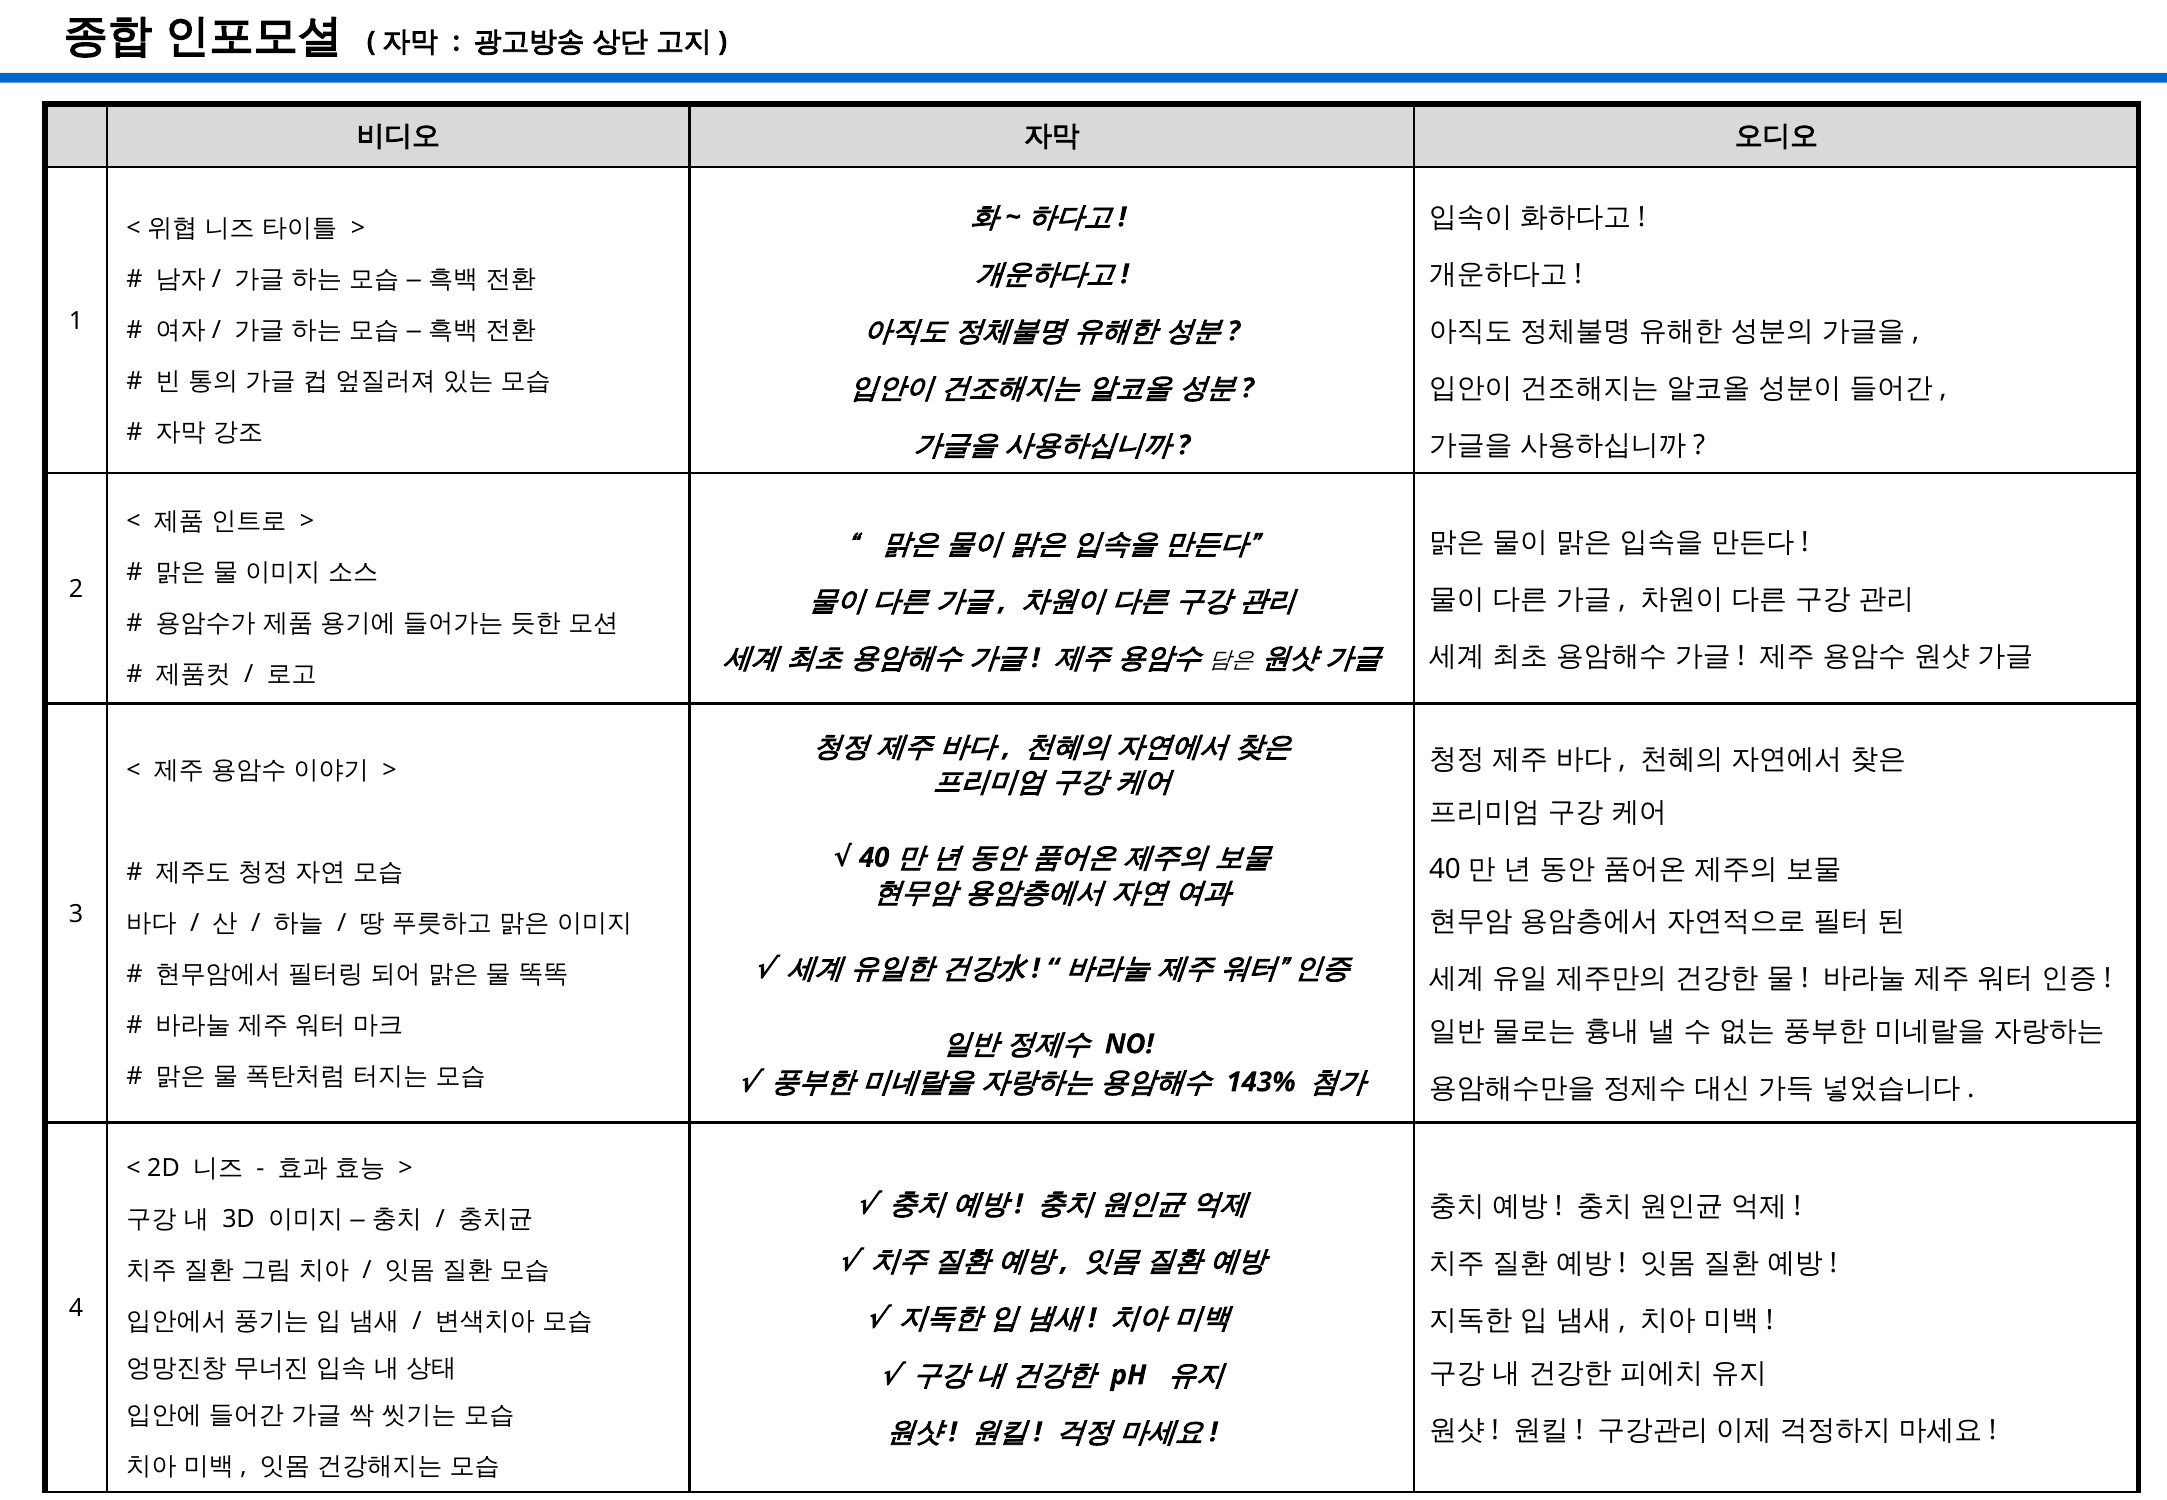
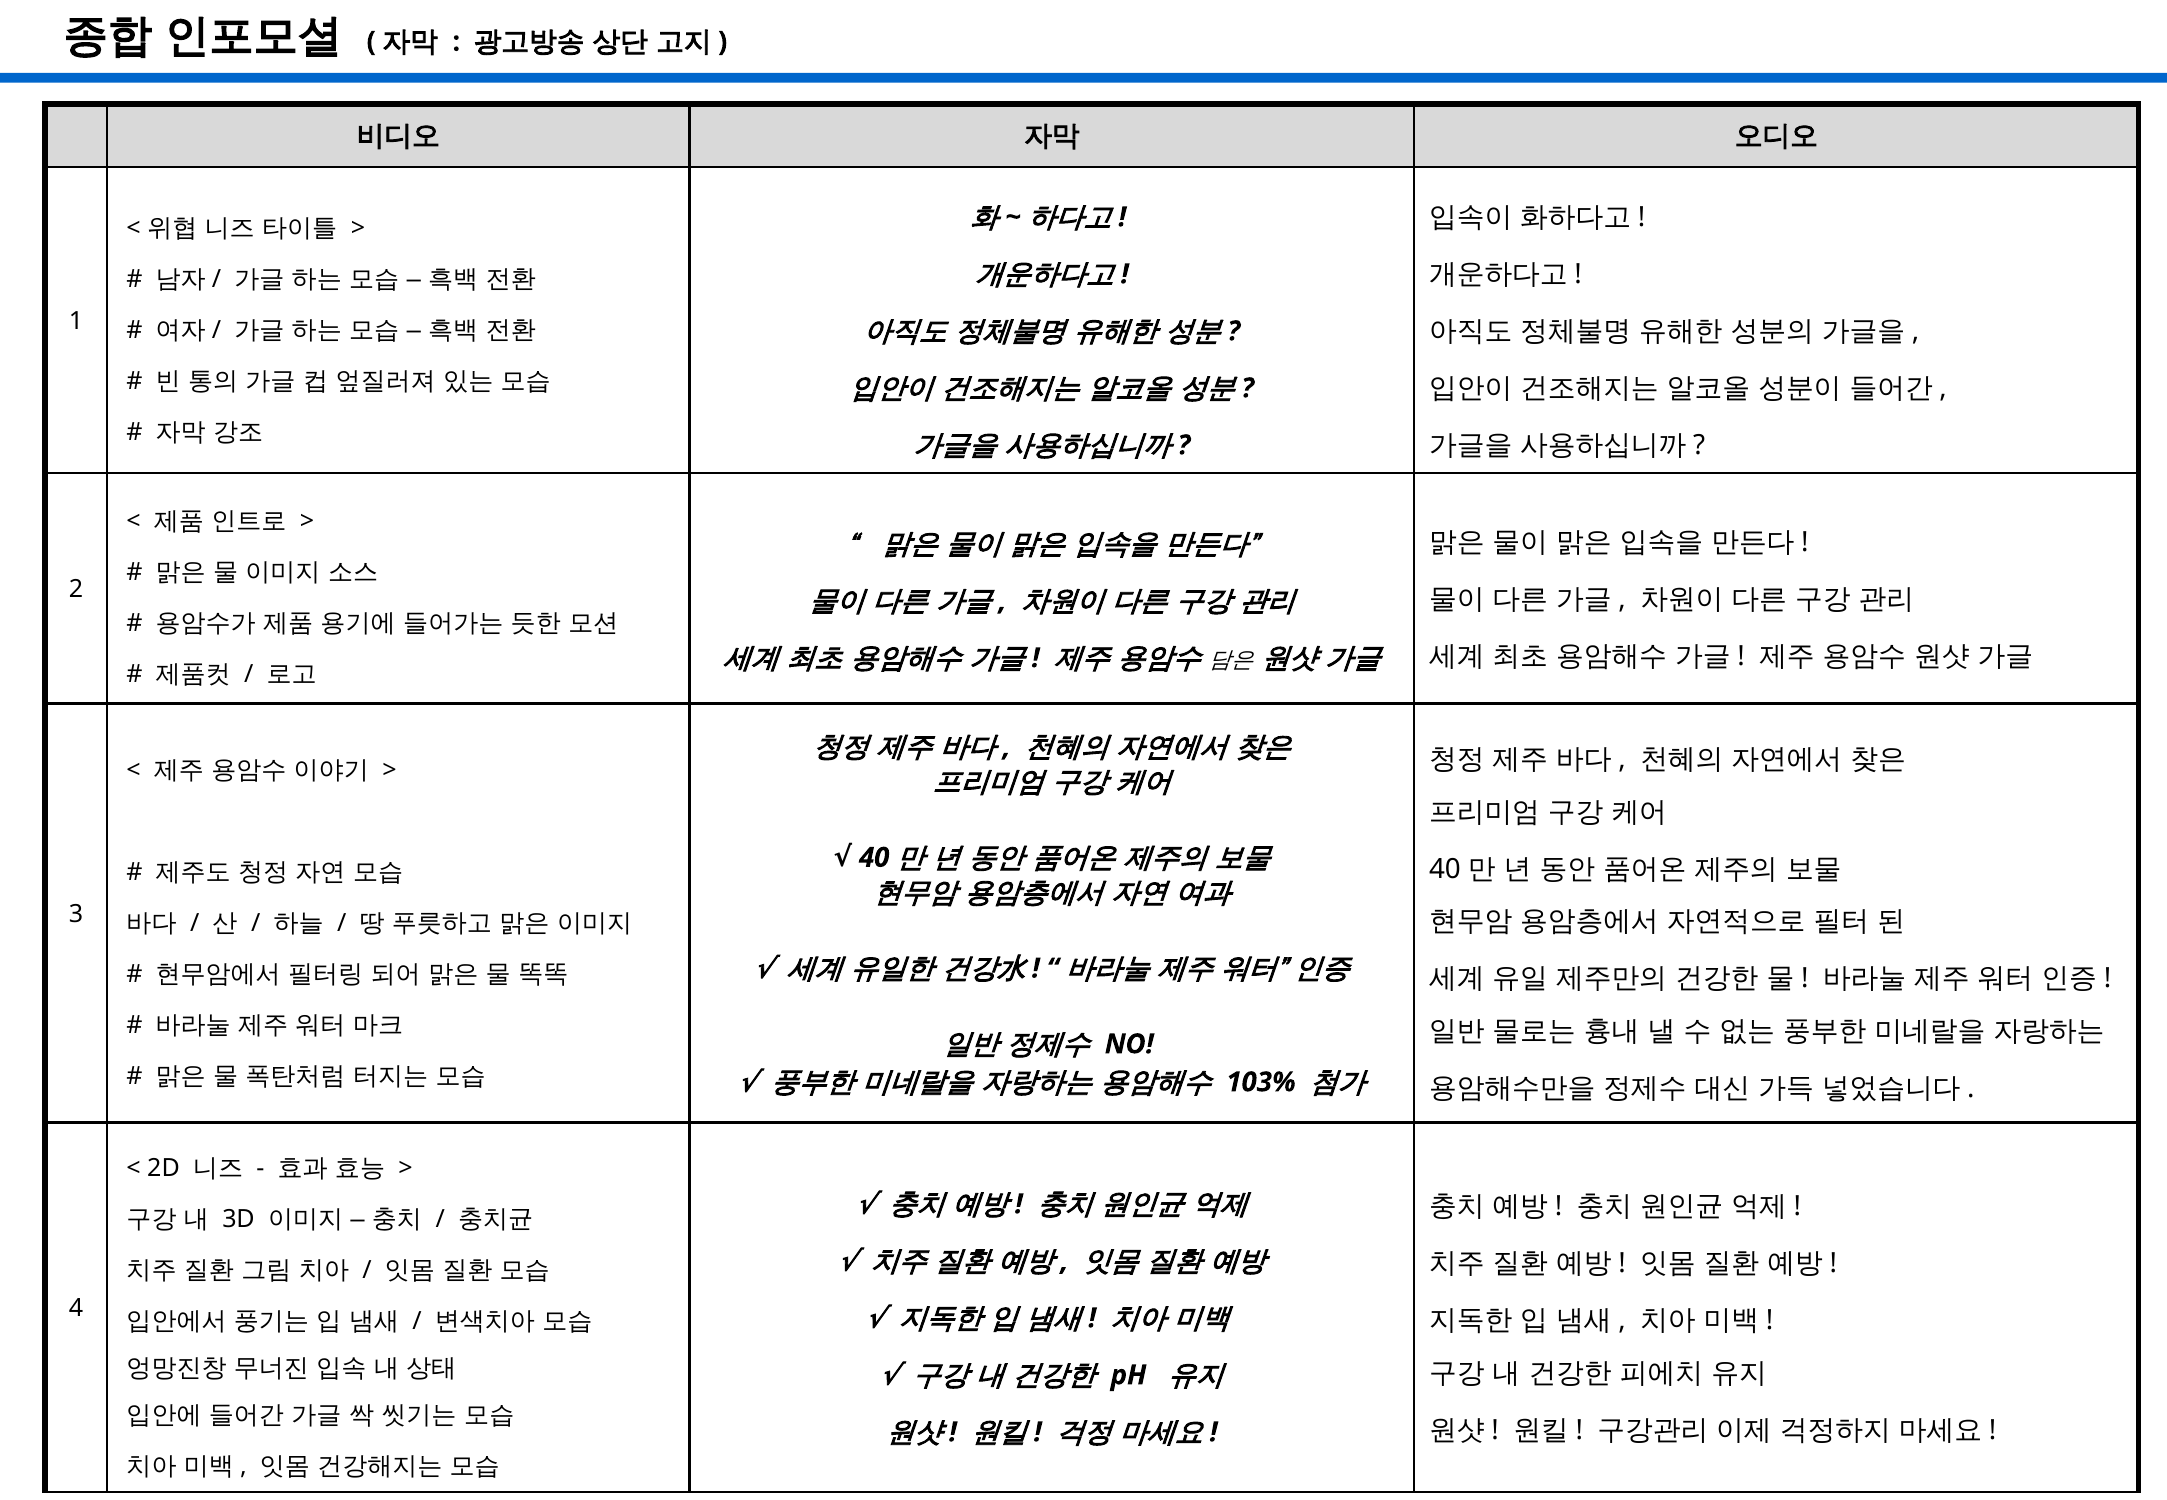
143%: 143% -> 103% (1261, 1082)
